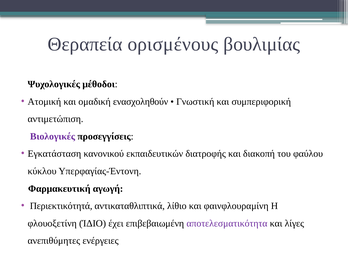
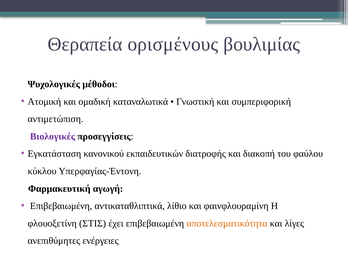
ενασχοληθούν: ενασχοληθούν -> καταναλωτικά (141, 102)
Περιεκτικότητά: Περιεκτικότητά -> Επιβεβαιωμένη (61, 206)
ΊΔΙΟ: ΊΔΙΟ -> ΣΤΙΣ (93, 223)
αποτελεσματικότητα colour: purple -> orange (227, 223)
